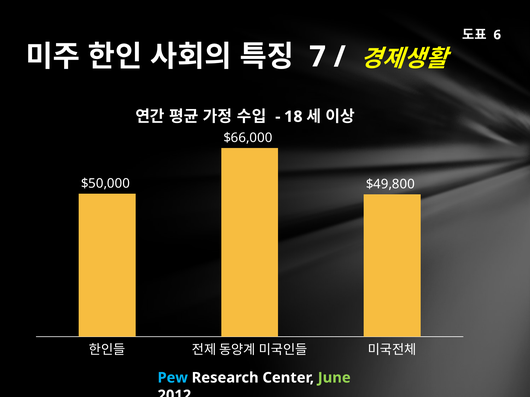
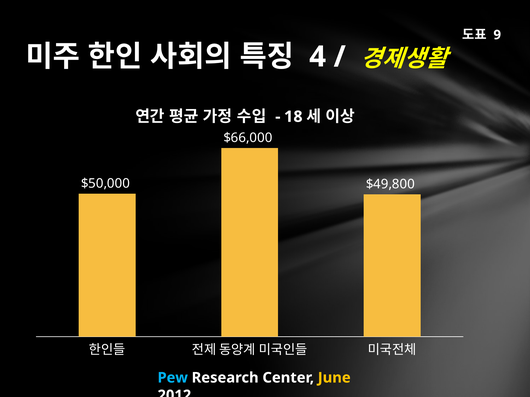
6: 6 -> 9 (497, 35)
7: 7 -> 4 (318, 57)
June colour: light green -> yellow (334, 378)
